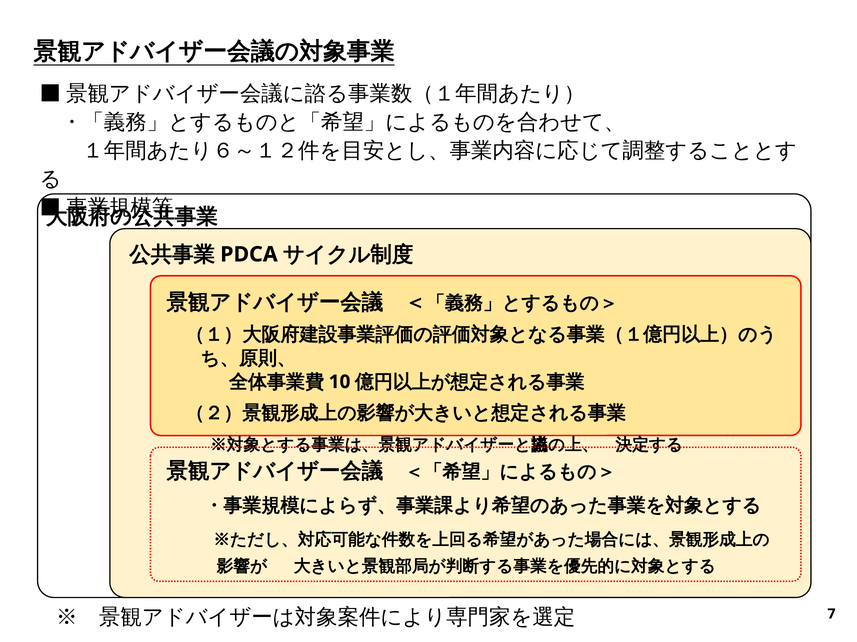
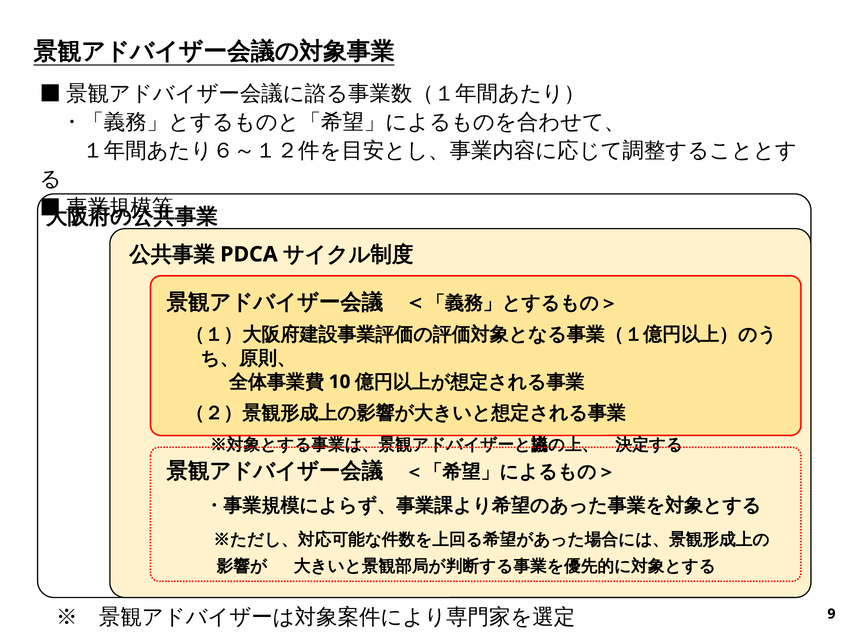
7: 7 -> 9 (831, 615)
